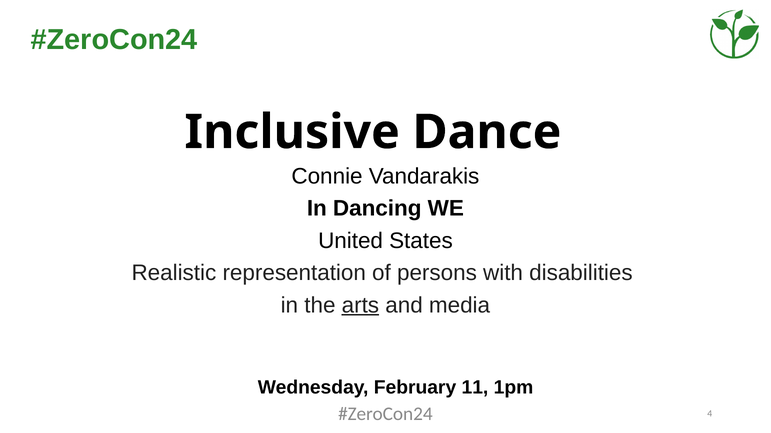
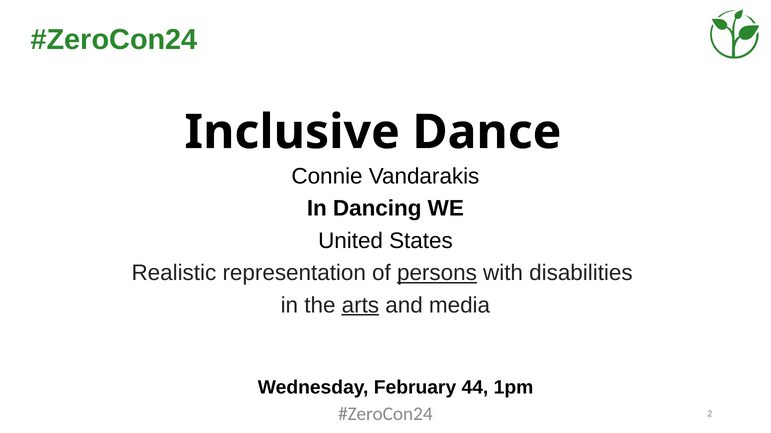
persons underline: none -> present (437, 273)
11: 11 -> 44 (475, 388)
4: 4 -> 2 (710, 414)
